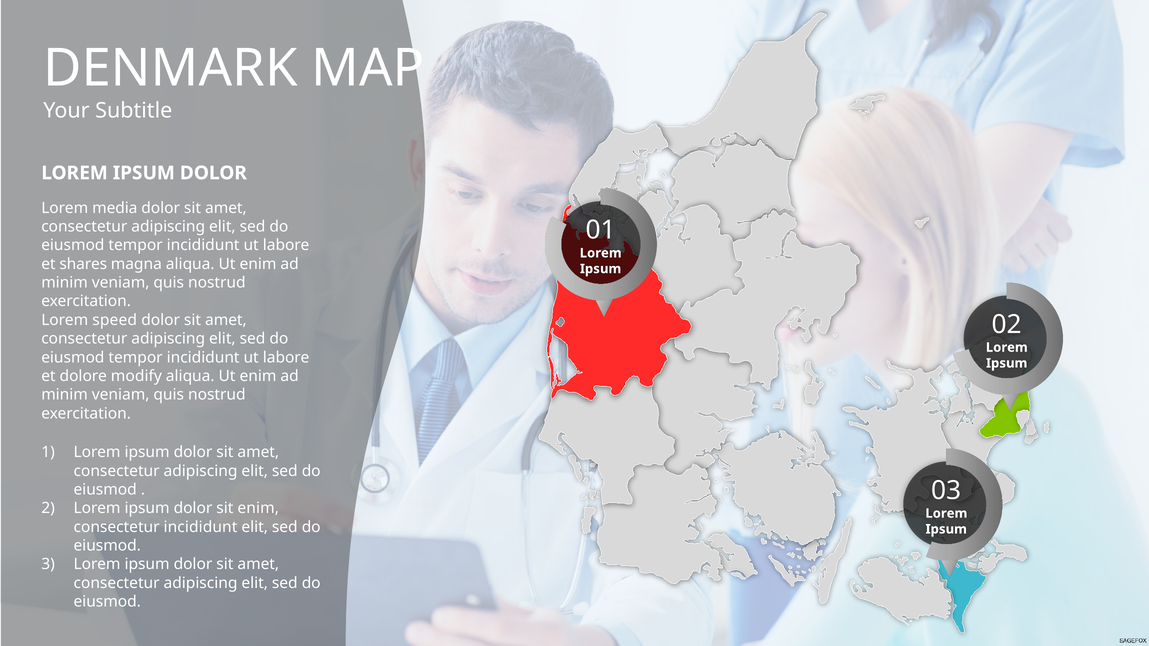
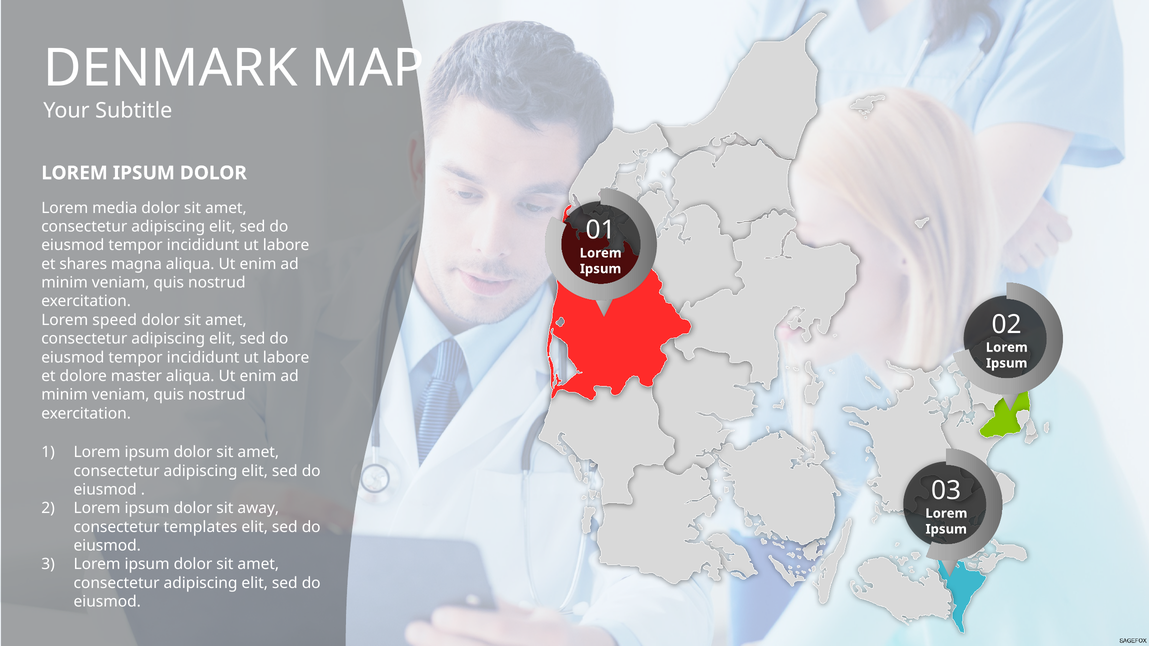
modify: modify -> master (136, 376)
sit enim: enim -> away (258, 509)
consectetur incididunt: incididunt -> templates (201, 527)
